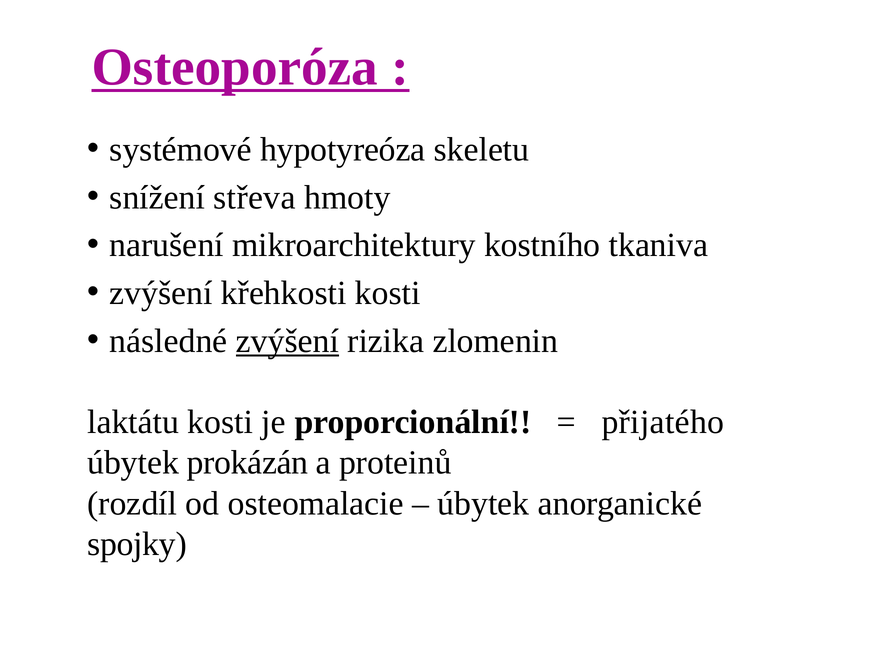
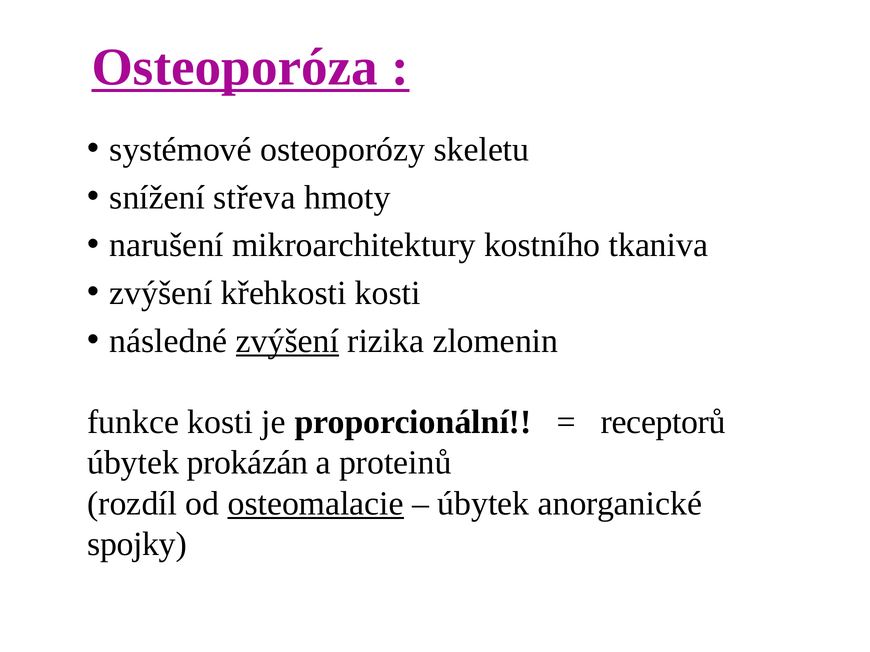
hypotyreóza: hypotyreóza -> osteoporózy (343, 150)
laktátu: laktátu -> funkce (133, 422)
přijatého: přijatého -> receptorů (663, 422)
osteomalacie underline: none -> present (316, 504)
